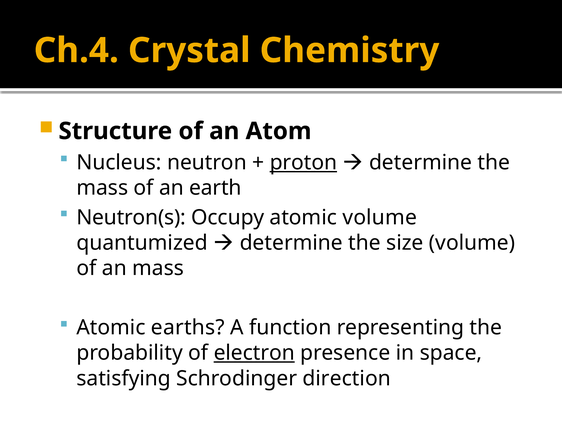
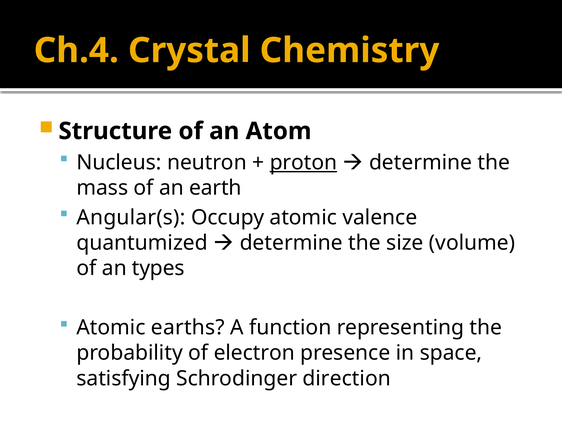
Neutron(s: Neutron(s -> Angular(s (131, 217)
atomic volume: volume -> valence (380, 217)
an mass: mass -> types (158, 268)
electron underline: present -> none (254, 353)
